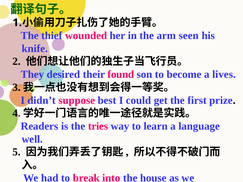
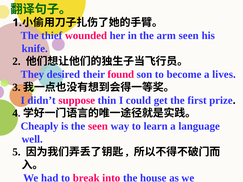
best: best -> thin (107, 100)
Readers: Readers -> Cheaply (40, 126)
the tries: tries -> seen (98, 126)
